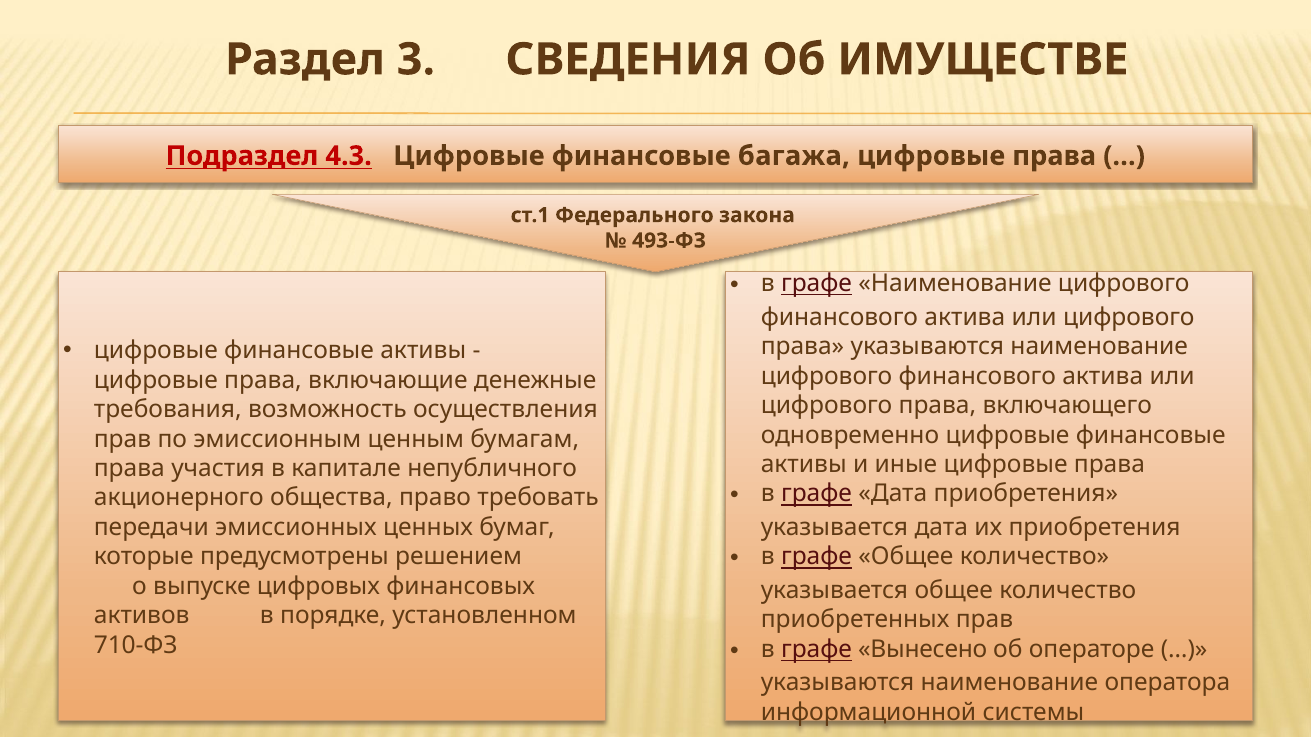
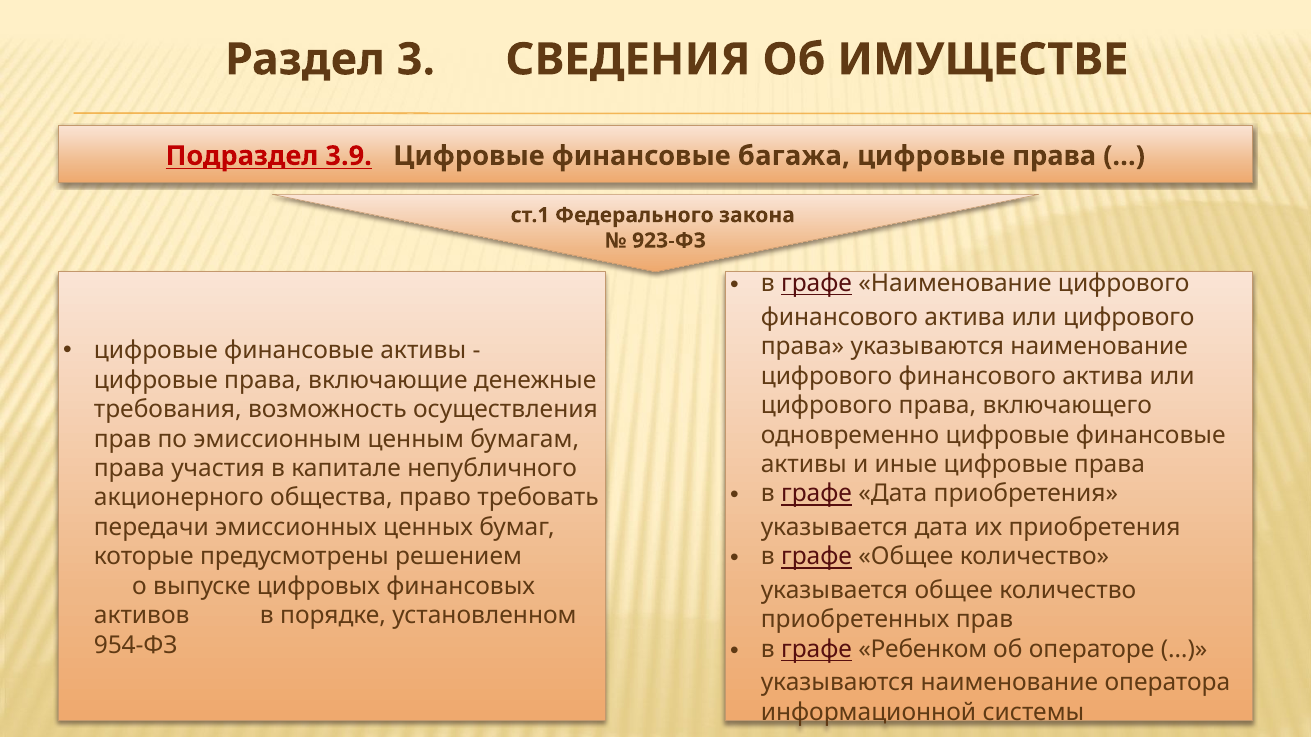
4.3: 4.3 -> 3.9 (349, 156)
493-ФЗ: 493-ФЗ -> 923-ФЗ (669, 241)
710-ФЗ: 710-ФЗ -> 954-ФЗ (136, 646)
Вынесено: Вынесено -> Ребенком (923, 650)
